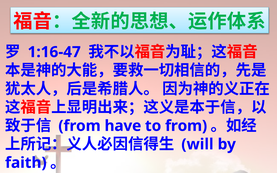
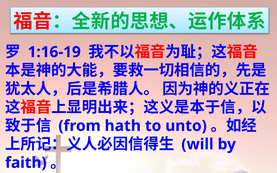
1:16-47: 1:16-47 -> 1:16-19 (54, 52)
have: have -> hath (123, 126)
to from: from -> unto (186, 126)
